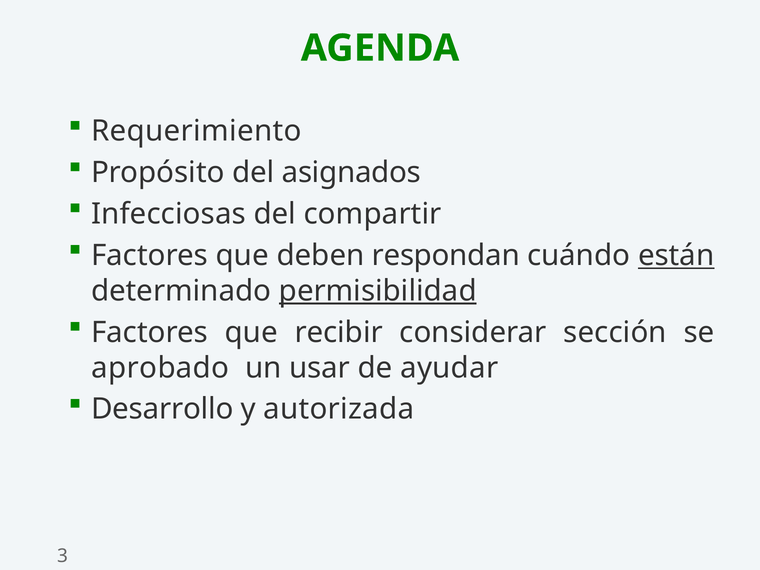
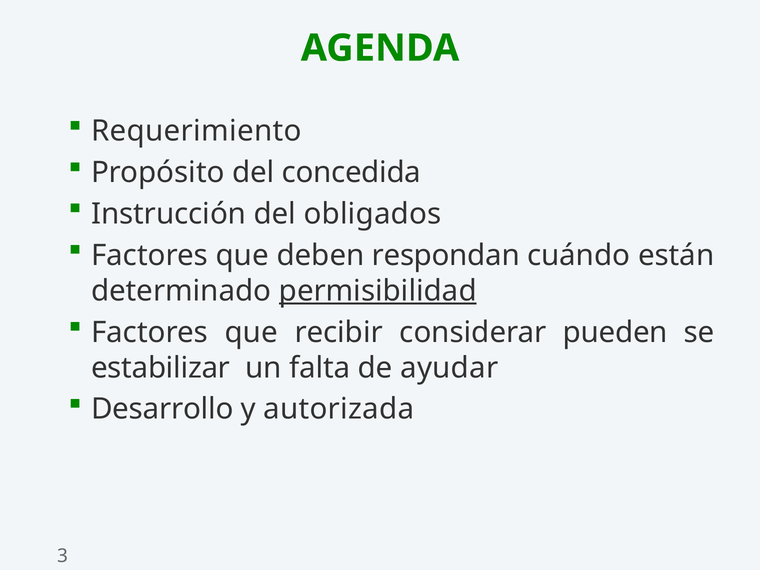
asignados: asignados -> concedida (351, 173)
Infecciosas: Infecciosas -> Instrucción (169, 214)
compartir: compartir -> obligados (373, 214)
están underline: present -> none (676, 255)
sección: sección -> pueden (615, 332)
aprobado: aprobado -> estabilizar (161, 368)
usar: usar -> falta (320, 368)
